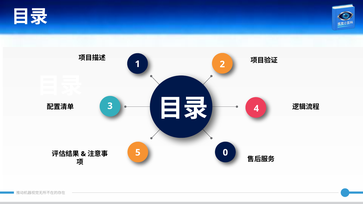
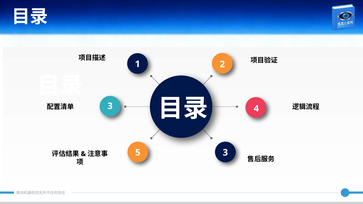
5 0: 0 -> 3 (225, 153)
